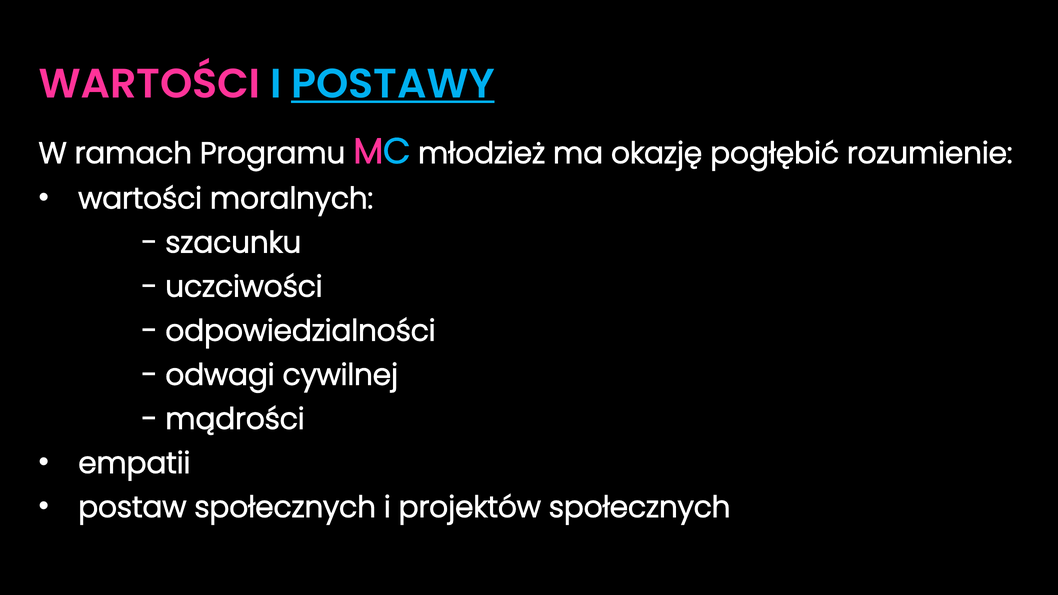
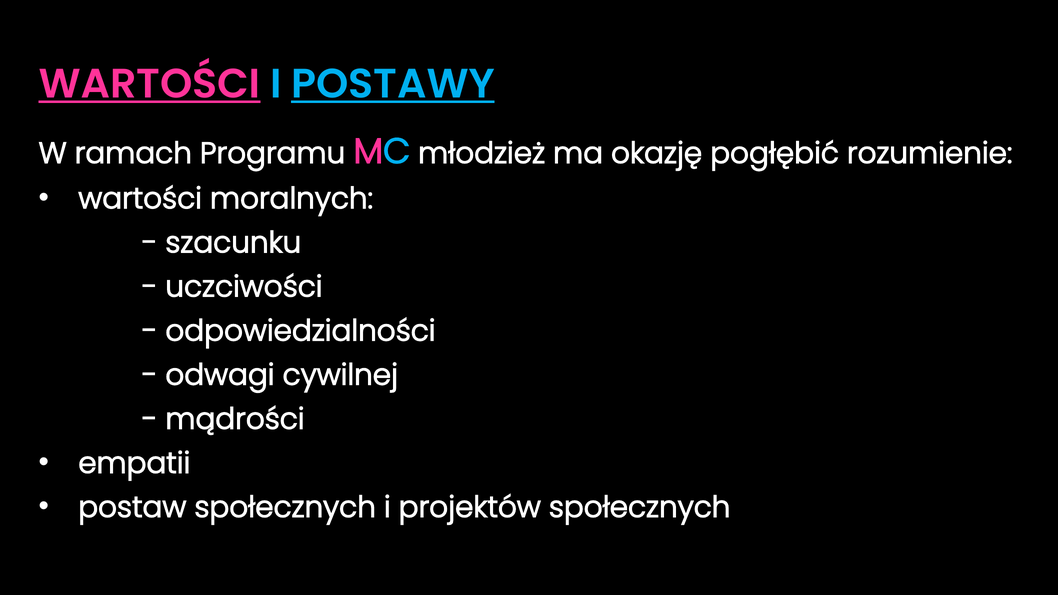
WARTOŚCI underline: none -> present (149, 84)
